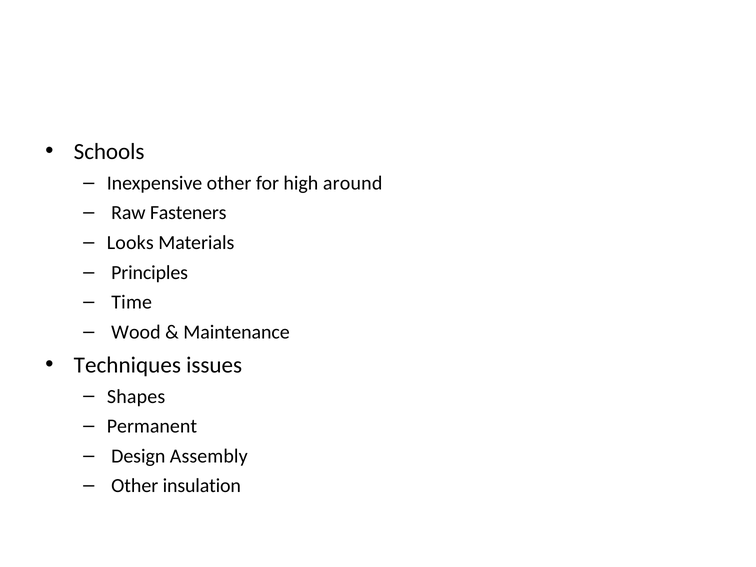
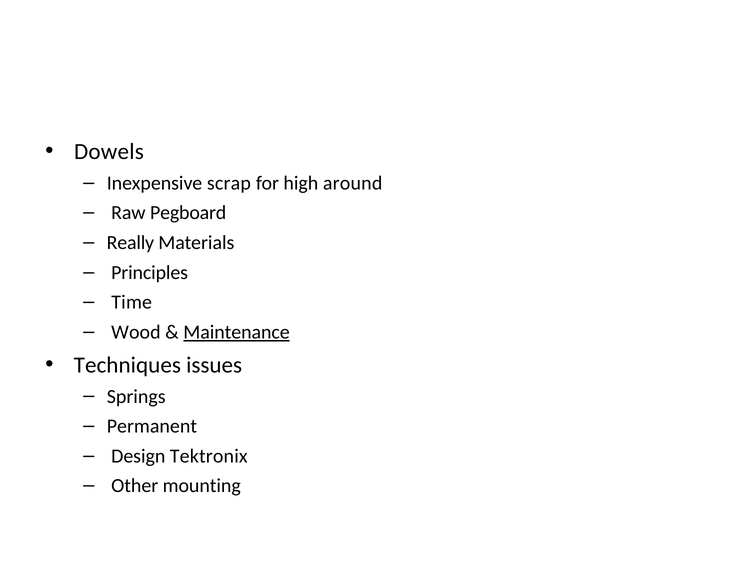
Schools: Schools -> Dowels (109, 152)
Inexpensive other: other -> scrap (229, 183)
Fasteners: Fasteners -> Pegboard (188, 213)
Looks: Looks -> Really (130, 243)
Maintenance underline: none -> present (237, 332)
Shapes: Shapes -> Springs (136, 396)
Assembly: Assembly -> Tektronix (209, 456)
insulation: insulation -> mounting (202, 486)
